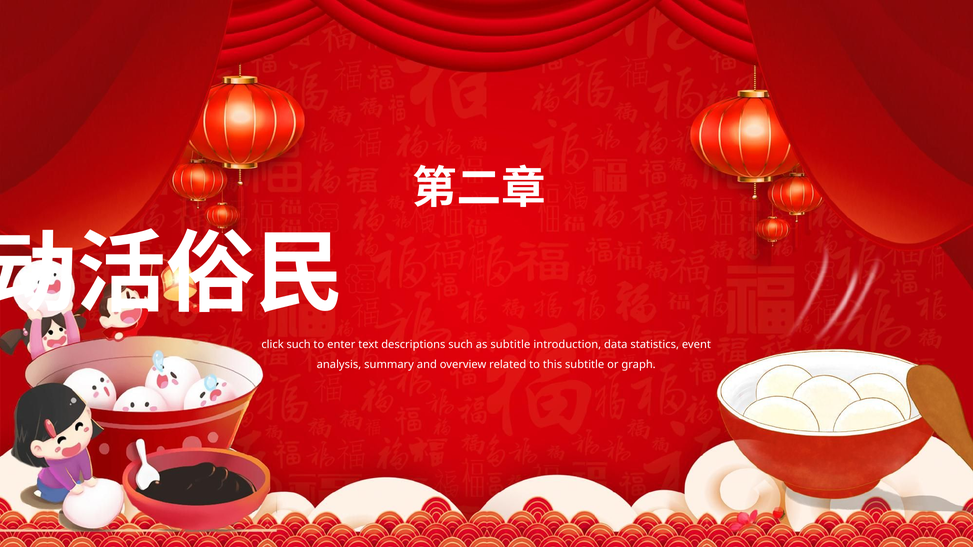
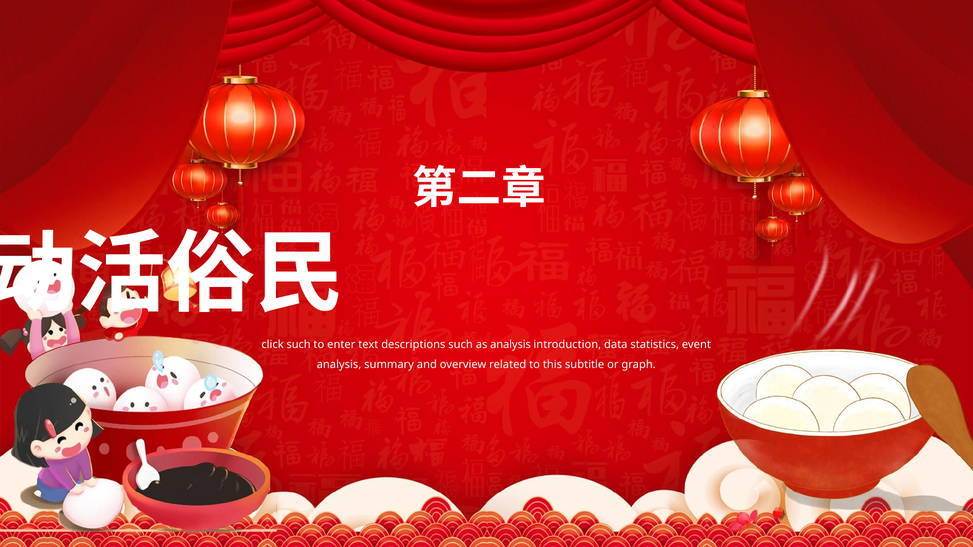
as subtitle: subtitle -> analysis (511, 345)
